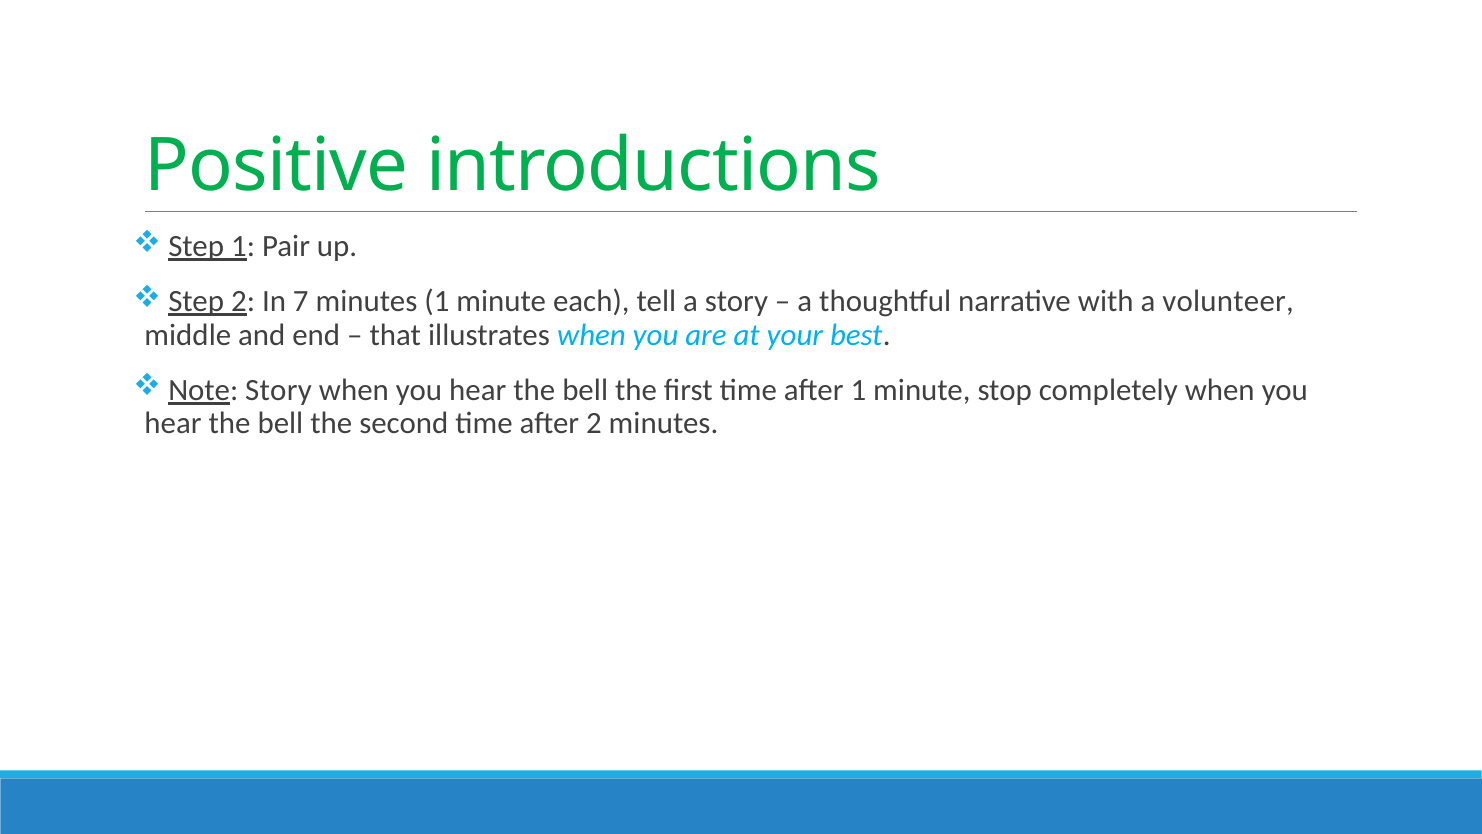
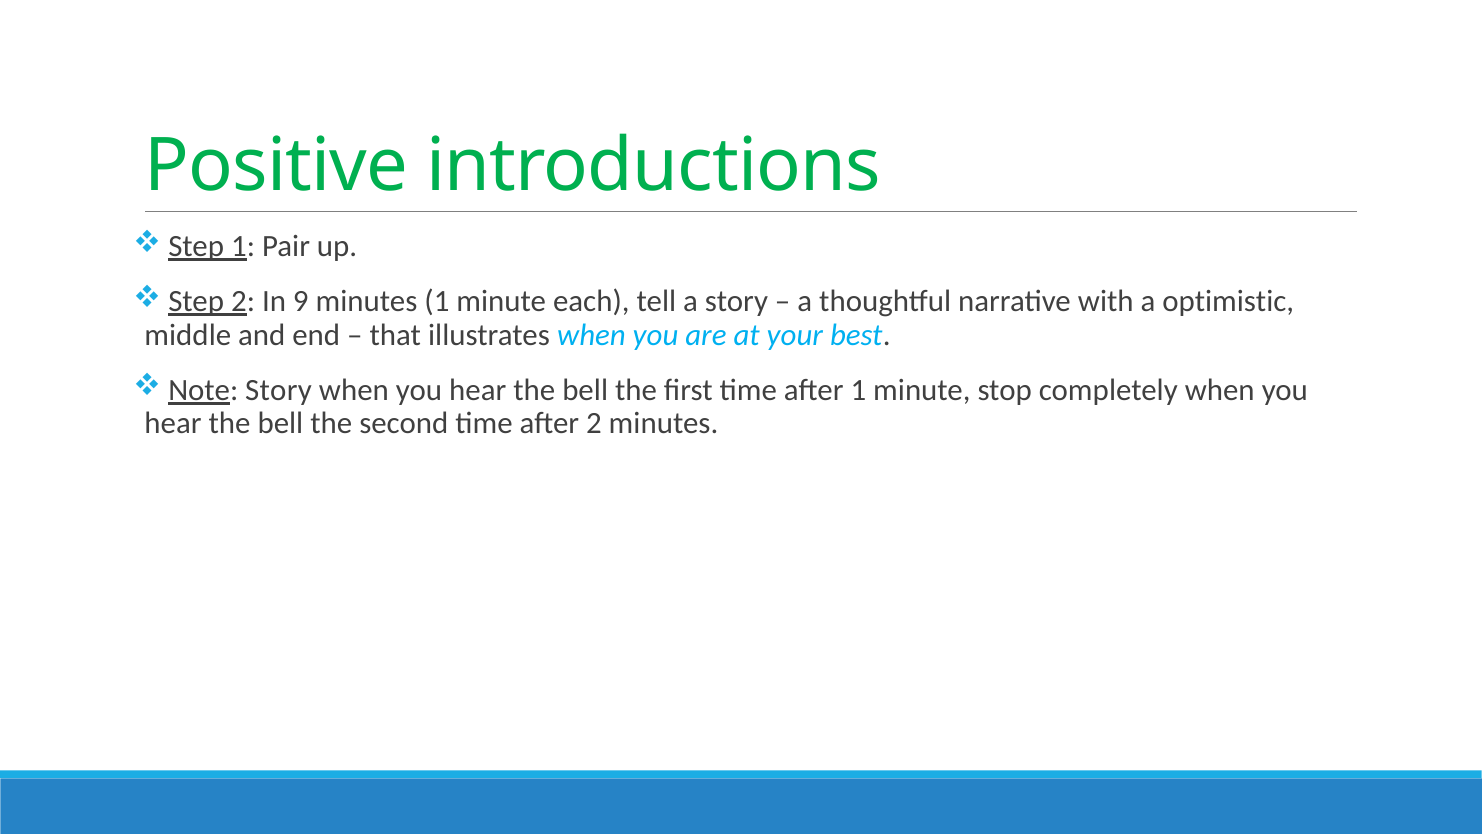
7: 7 -> 9 (301, 301)
volunteer: volunteer -> optimistic (1228, 301)
